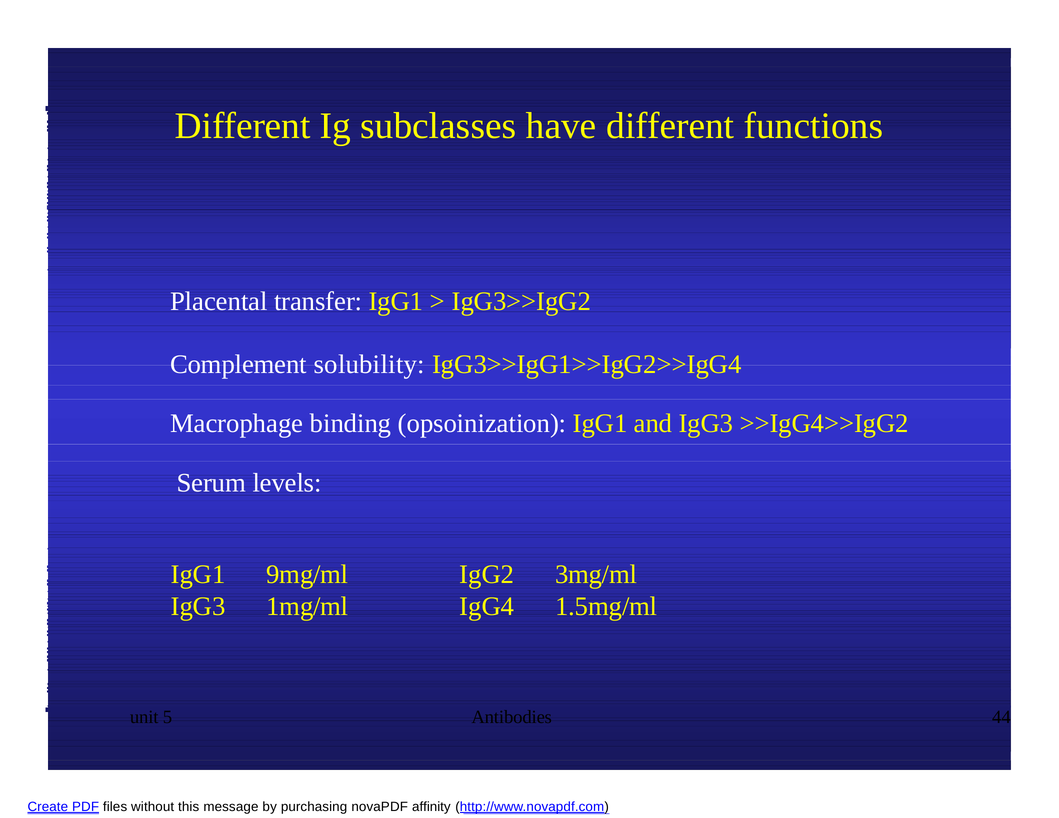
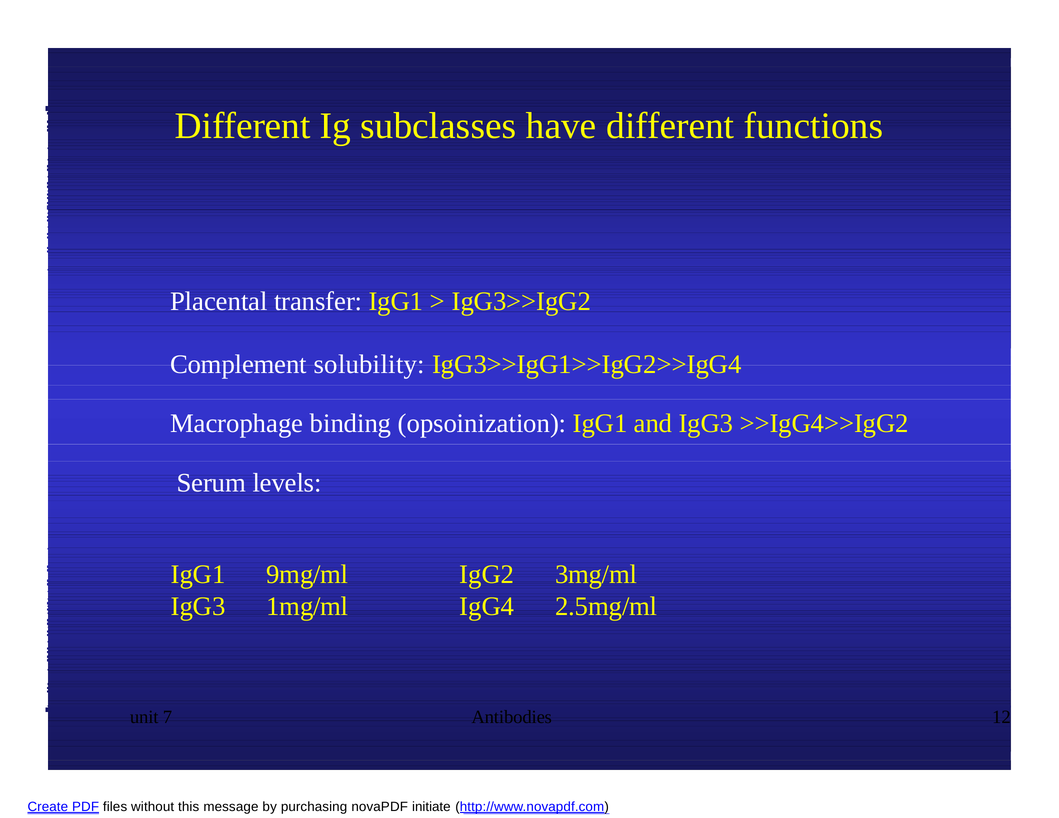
1.5mg/ml: 1.5mg/ml -> 2.5mg/ml (606, 607)
5: 5 -> 7 (168, 717)
44: 44 -> 12 (1001, 717)
affinity: affinity -> initiate (431, 807)
